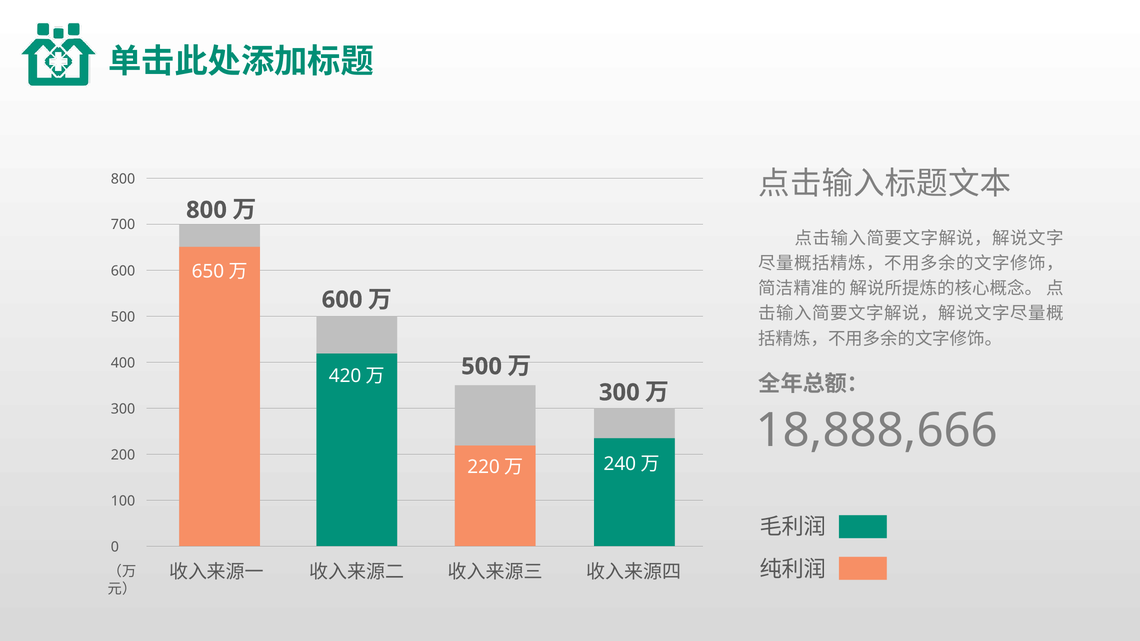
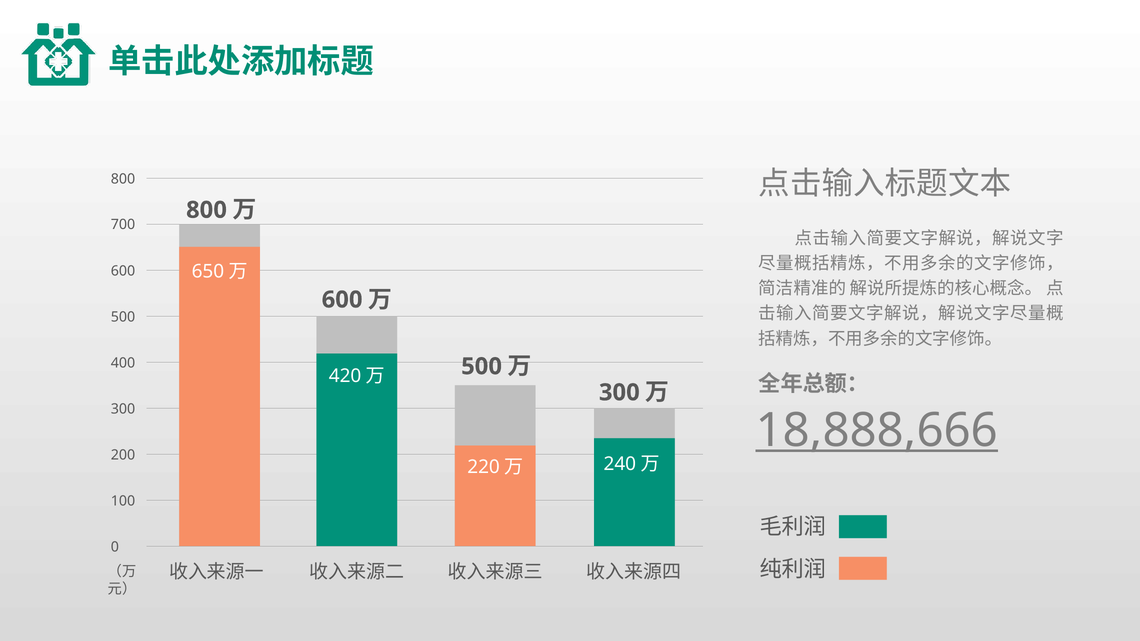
18,888,666 underline: none -> present (877, 431)
